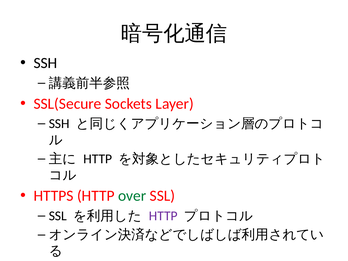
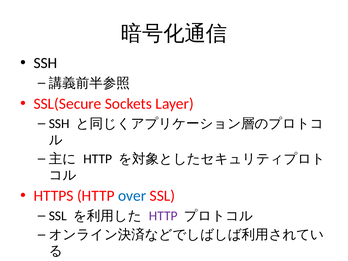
over colour: green -> blue (132, 196)
